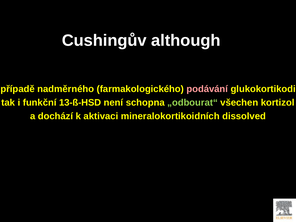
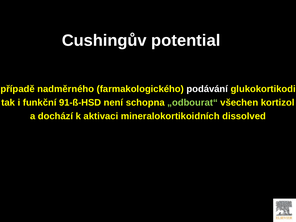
although: although -> potential (186, 40)
podávání colour: pink -> white (207, 89)
13-ß-HSD: 13-ß-HSD -> 91-ß-HSD (80, 103)
